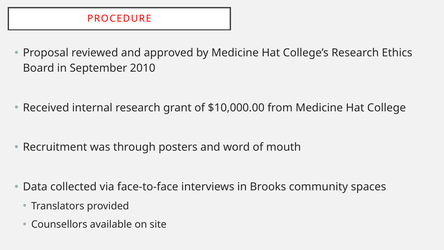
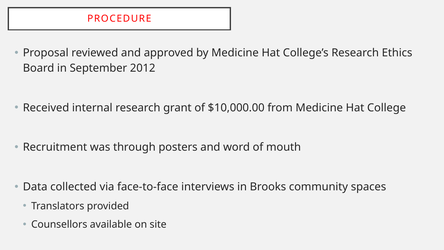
2010: 2010 -> 2012 (143, 68)
